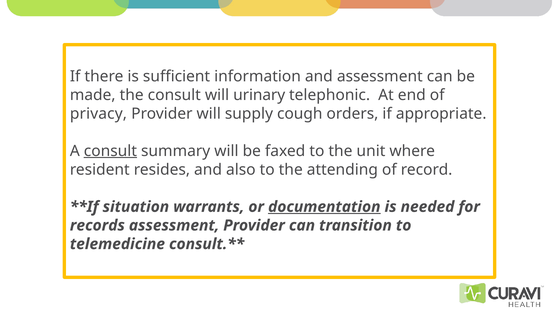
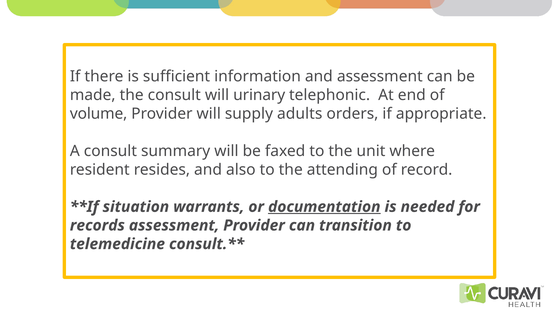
privacy: privacy -> volume (99, 114)
cough: cough -> adults (300, 114)
consult underline: present -> none (110, 151)
